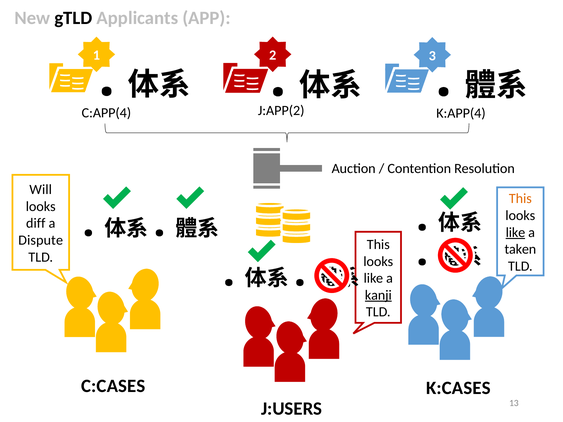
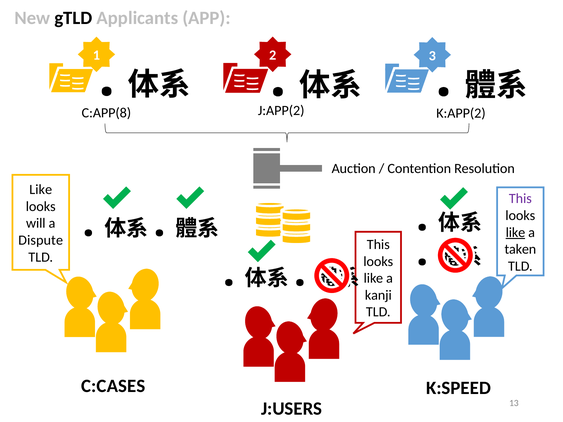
K:APP(4: K:APP(4 -> K:APP(2 (461, 113)
C:APP(4: C:APP(4 -> C:APP(8 (106, 113)
Will: Will -> Like (41, 190)
This colour: orange -> purple (520, 199)
diff: diff -> will (36, 223)
kanji underline: present -> none (378, 295)
K:CASES: K:CASES -> K:SPEED (458, 388)
